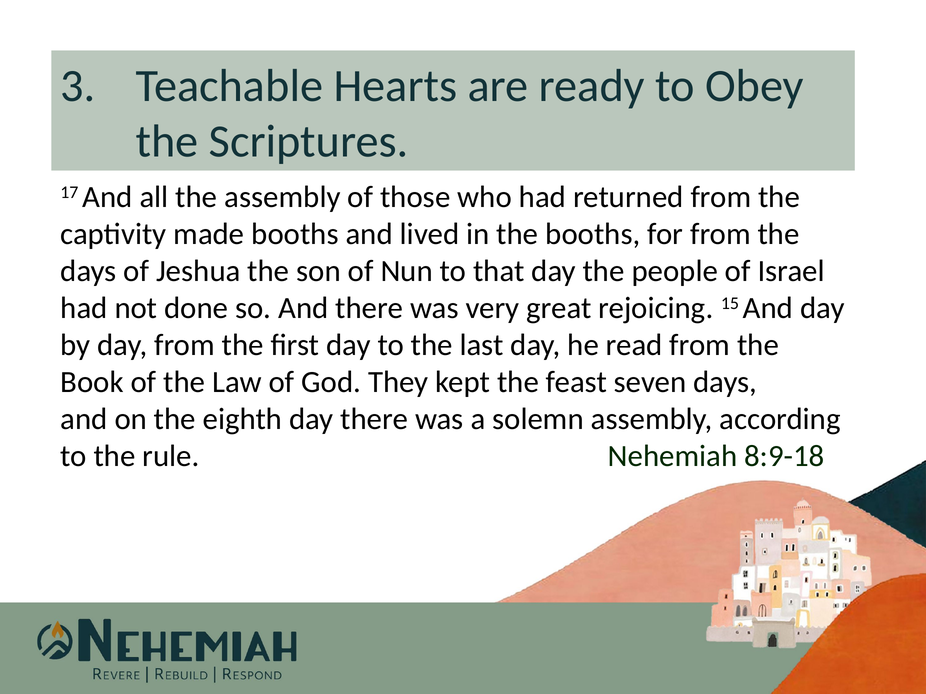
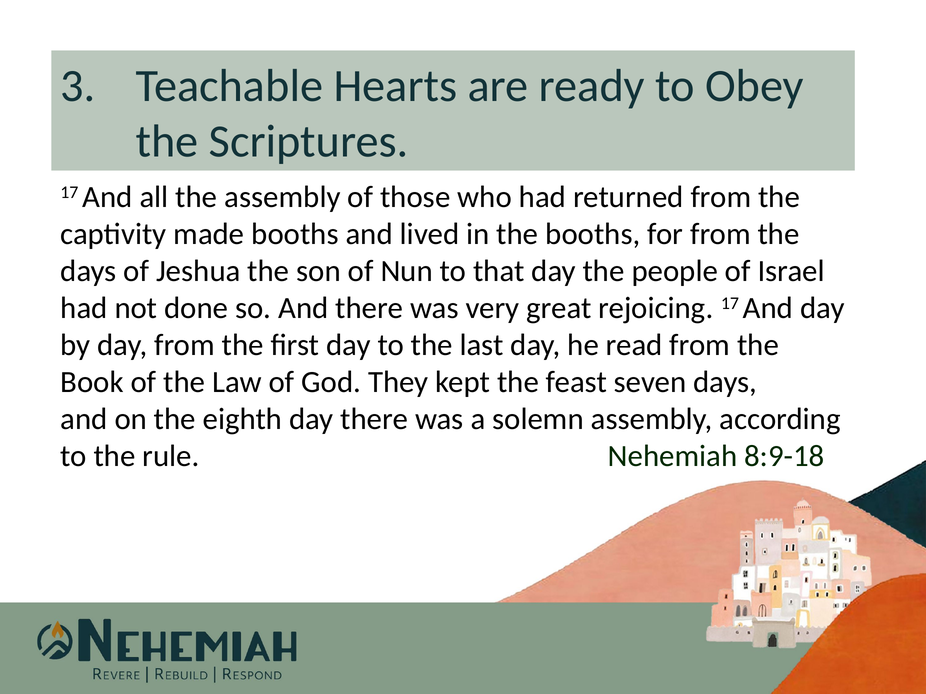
rejoicing 15: 15 -> 17 (730, 303)
